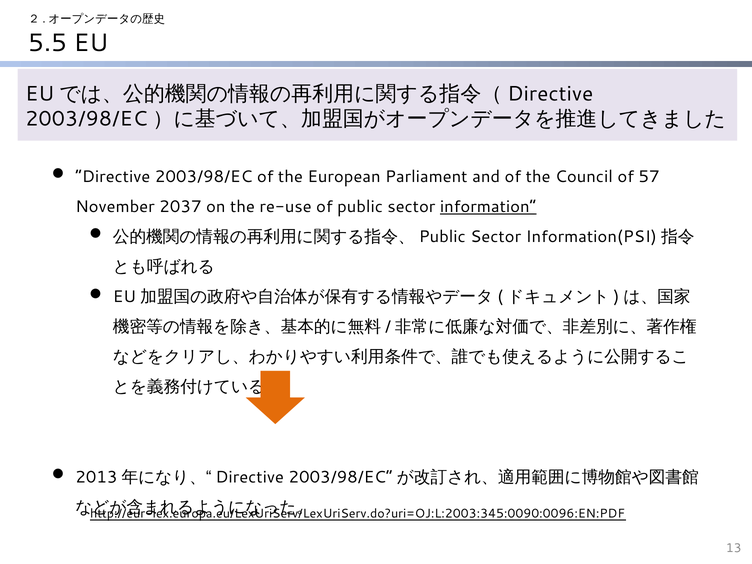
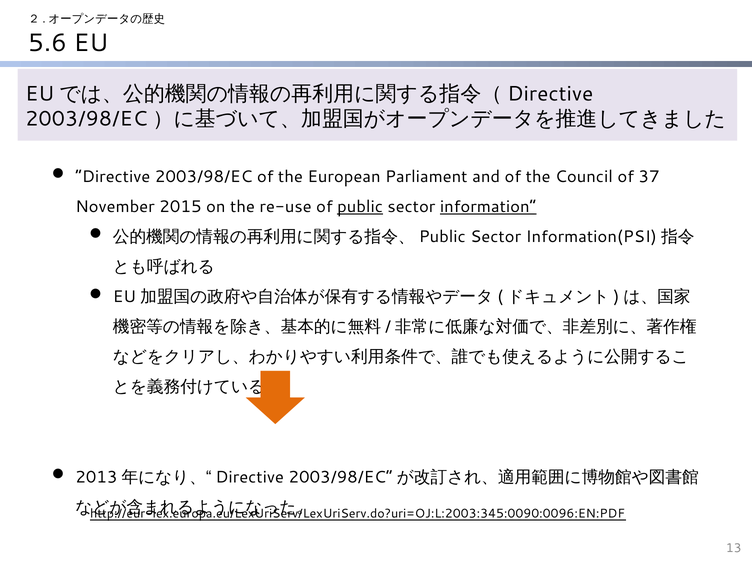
5.5: 5.5 -> 5.6 (48, 43)
57: 57 -> 37 (649, 177)
2037: 2037 -> 2015 (180, 207)
public underline: none -> present (360, 207)
